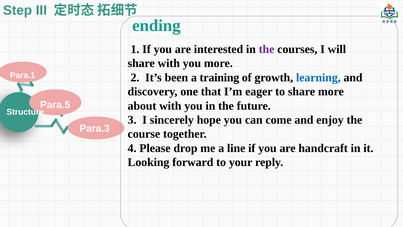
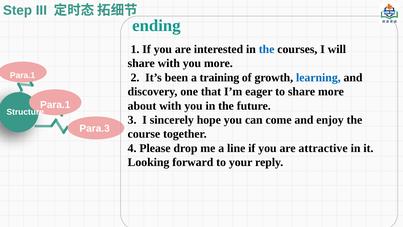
the colour: purple -> blue (267, 49)
Para.5: Para.5 -> Para.1 (55, 105)
handcraft: handcraft -> attractive (323, 148)
